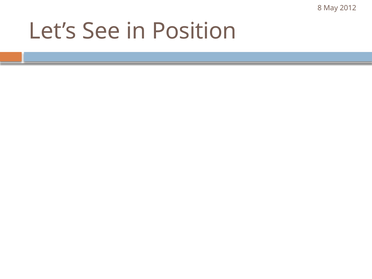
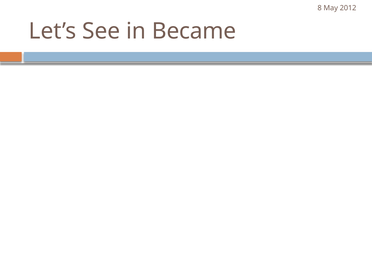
Position: Position -> Became (194, 31)
